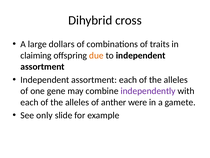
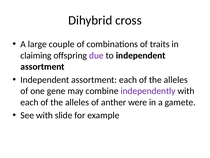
dollars: dollars -> couple (62, 44)
due colour: orange -> purple (96, 55)
See only: only -> with (44, 115)
